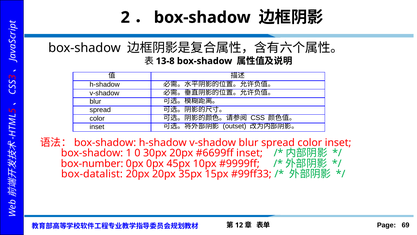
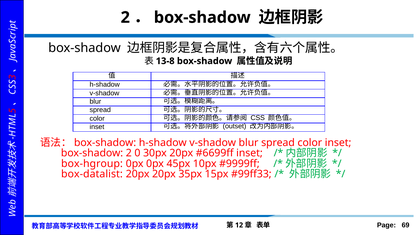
box-shadow 1: 1 -> 2 (129, 153)
box-number: box-number -> box-hgroup (92, 163)
